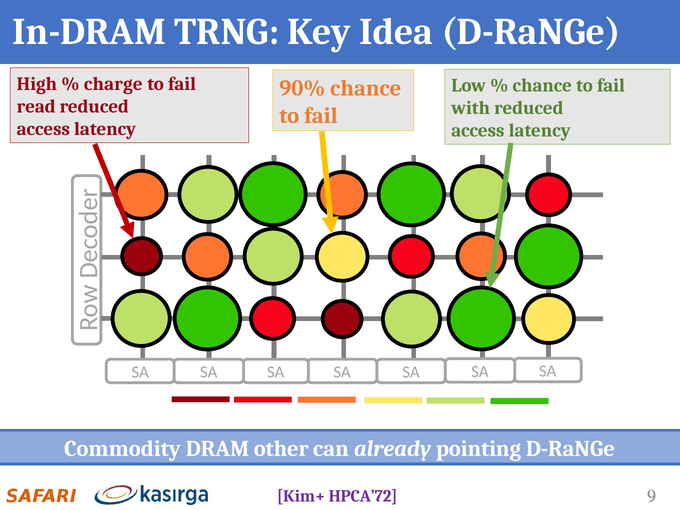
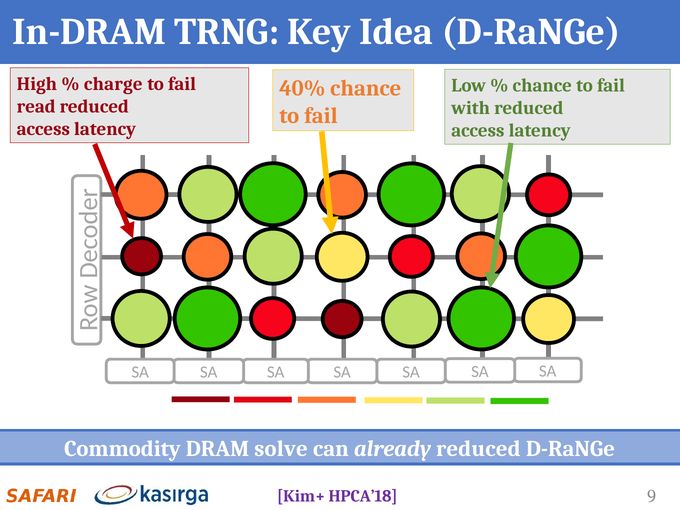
90%: 90% -> 40% (302, 88)
other: other -> solve (281, 449)
already pointing: pointing -> reduced (478, 449)
HPCA’72: HPCA’72 -> HPCA’18 (363, 496)
